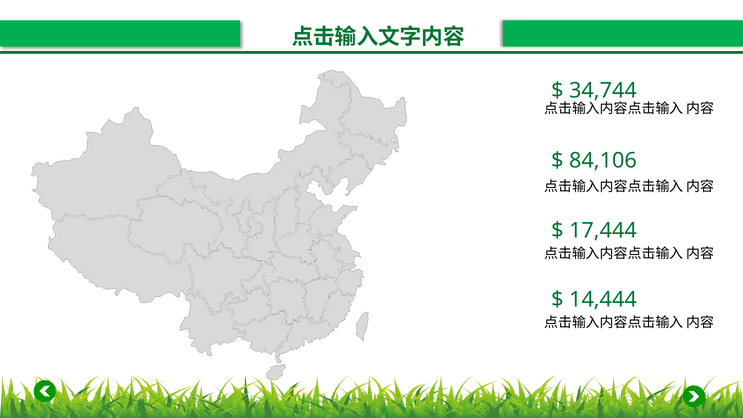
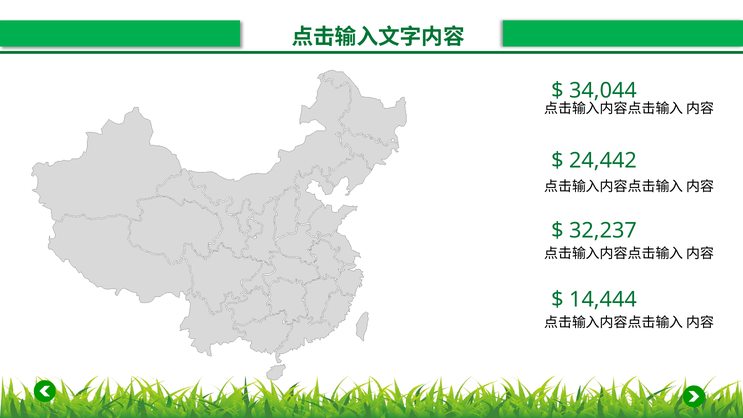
34,744: 34,744 -> 34,044 (603, 91)
84,106: 84,106 -> 24,442 (603, 160)
17,444: 17,444 -> 32,237 (603, 231)
